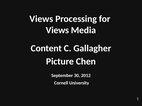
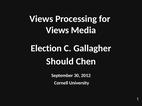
Content: Content -> Election (46, 49)
Picture: Picture -> Should (60, 62)
